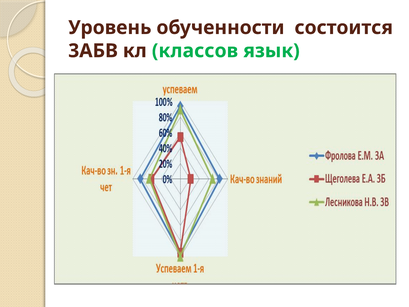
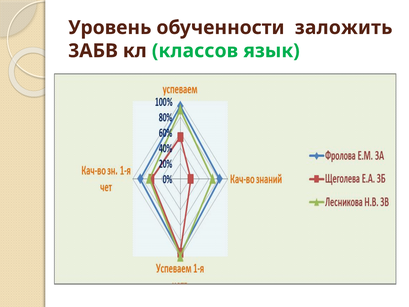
состоится: состоится -> заложить (344, 28)
